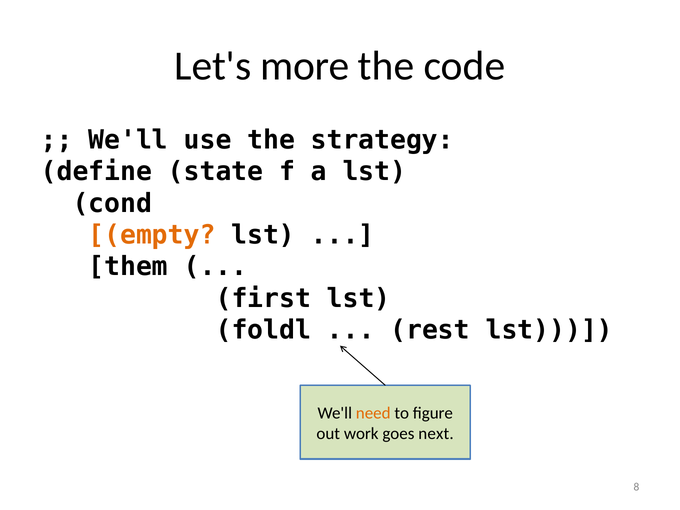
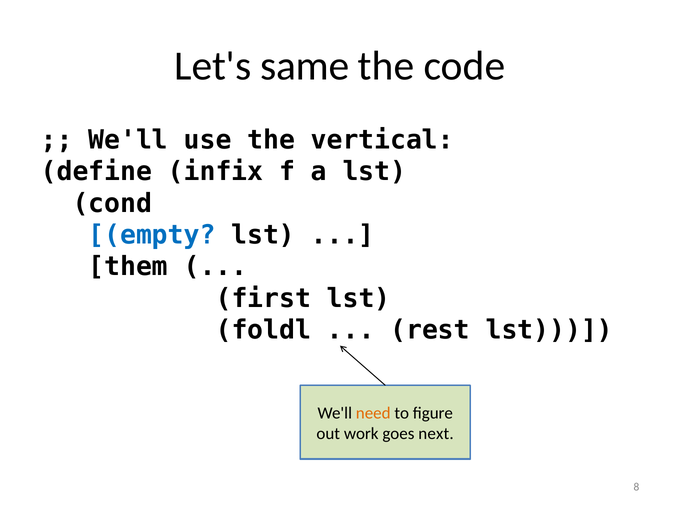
more: more -> same (305, 66)
strategy: strategy -> vertical (382, 140)
state: state -> infix (216, 172)
empty colour: orange -> blue (152, 235)
